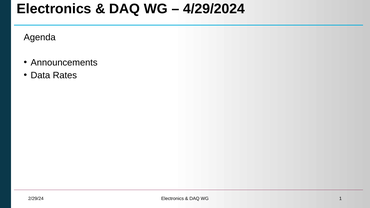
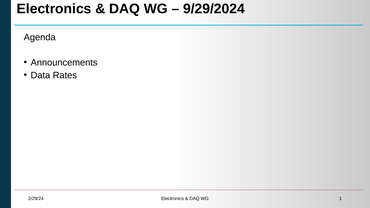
4/29/2024: 4/29/2024 -> 9/29/2024 (214, 9)
